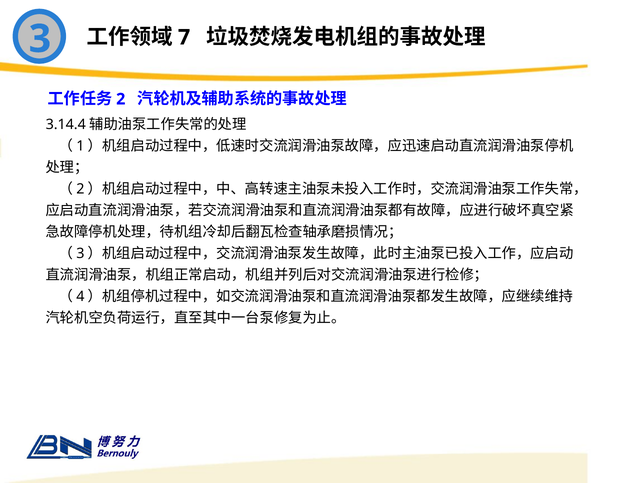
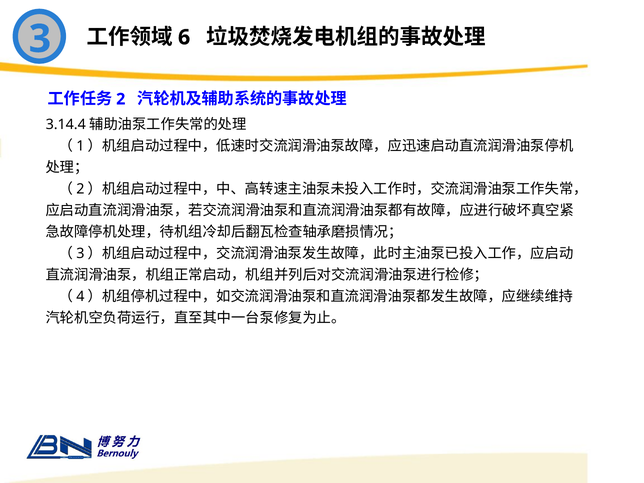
7: 7 -> 6 (184, 37)
